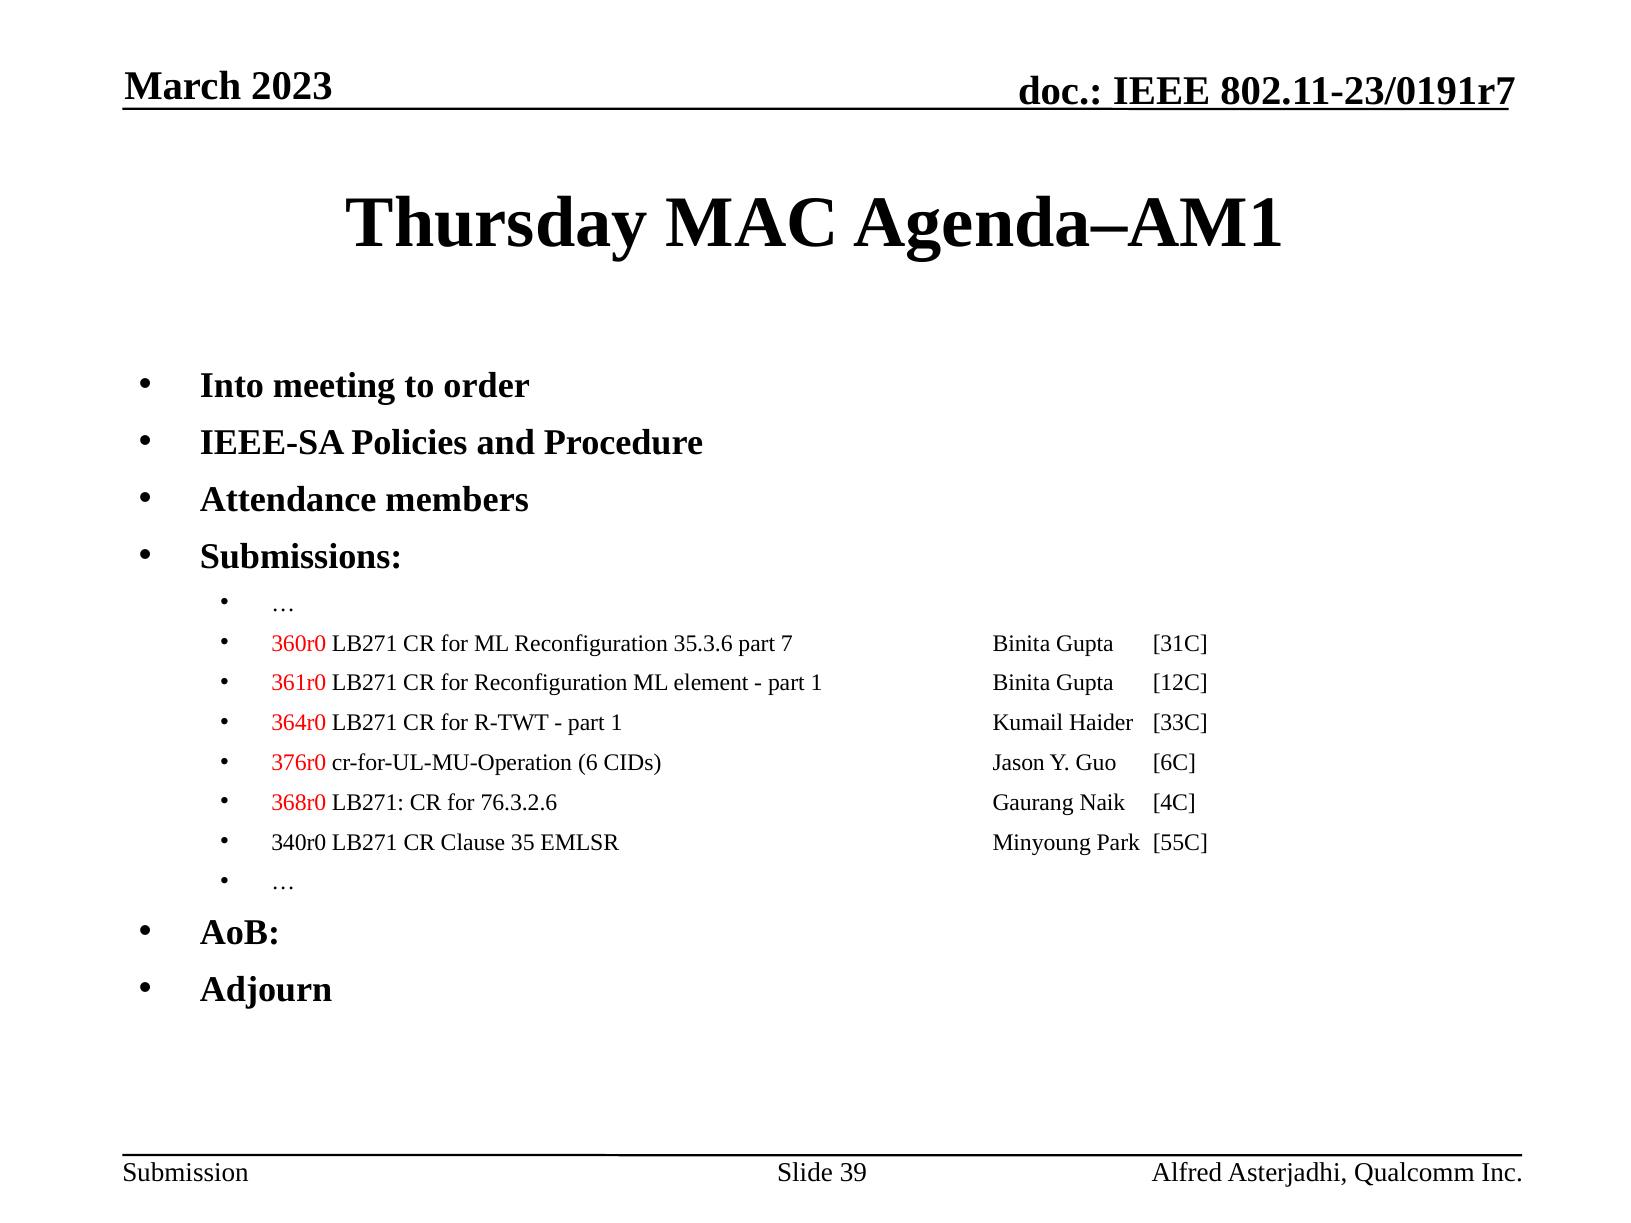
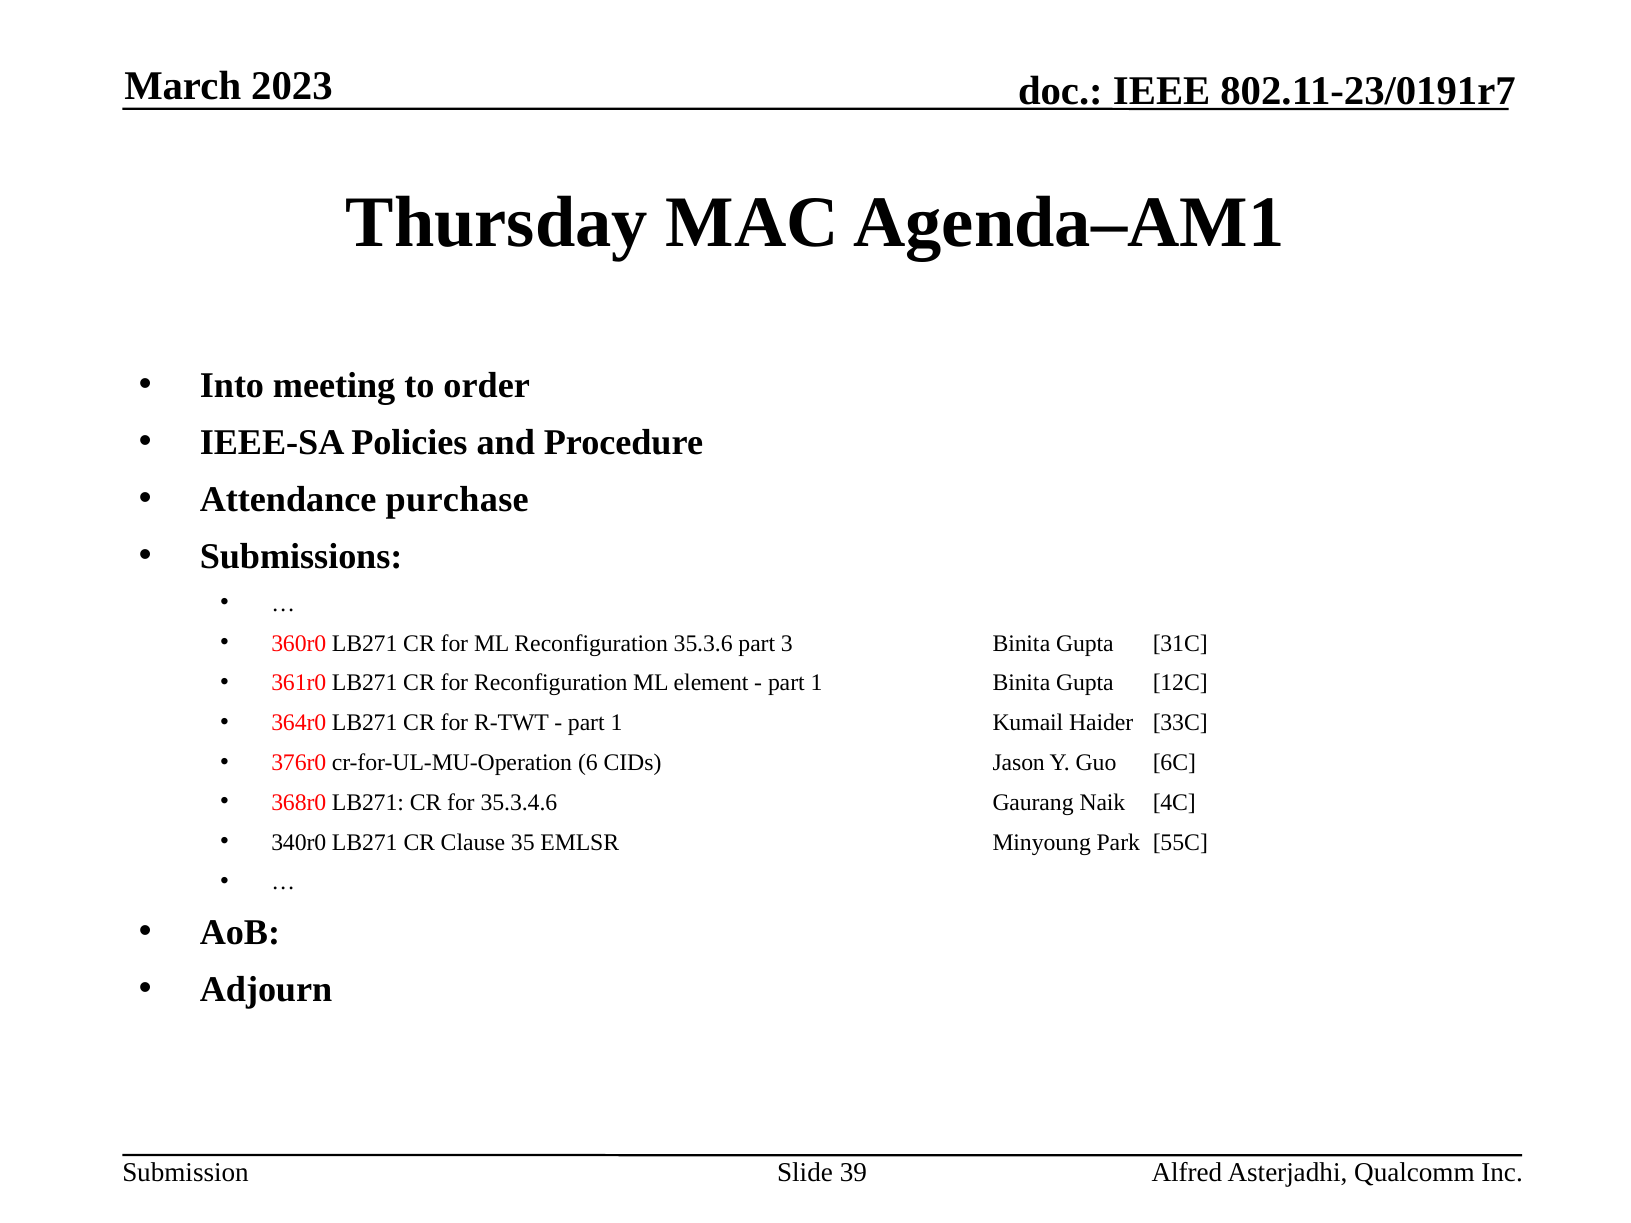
members: members -> purchase (457, 500)
7: 7 -> 3 (787, 643)
76.3.2.6: 76.3.2.6 -> 35.3.4.6 (519, 803)
